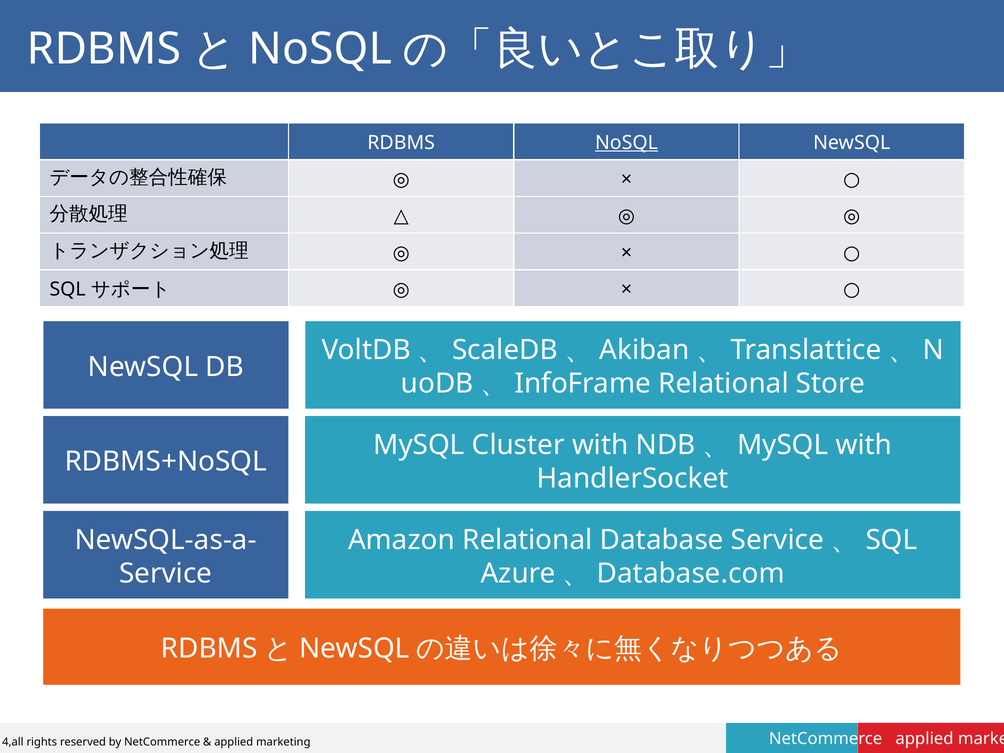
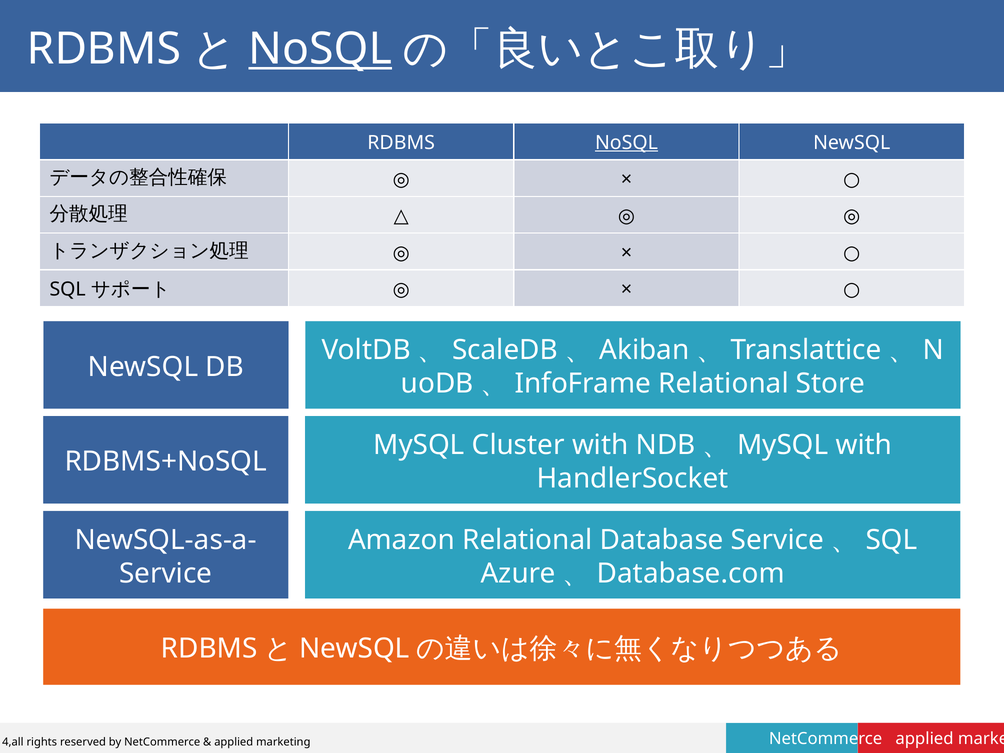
NoSQL underline: none -> present (320, 49)
